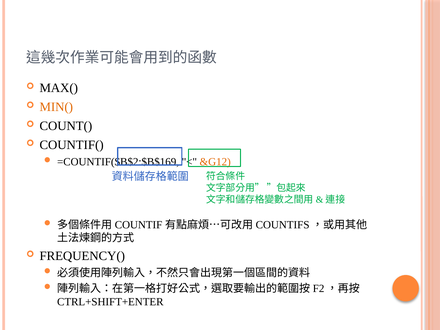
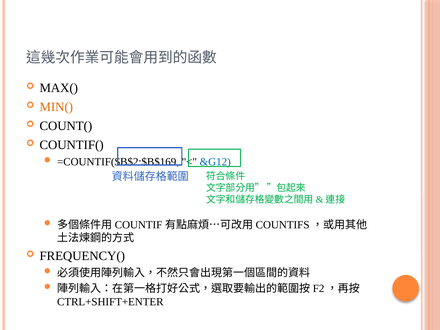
&G12 colour: orange -> blue (215, 162)
